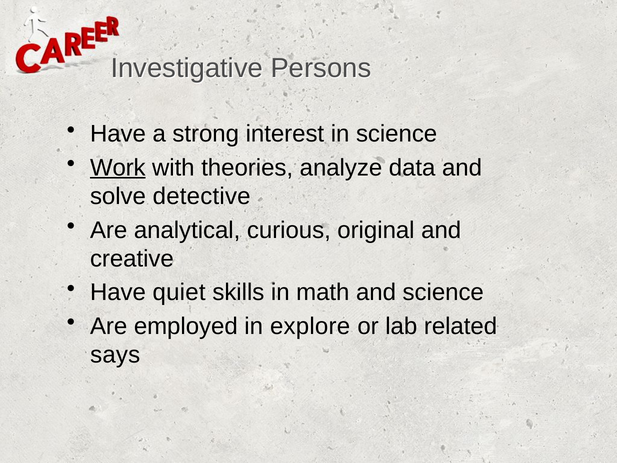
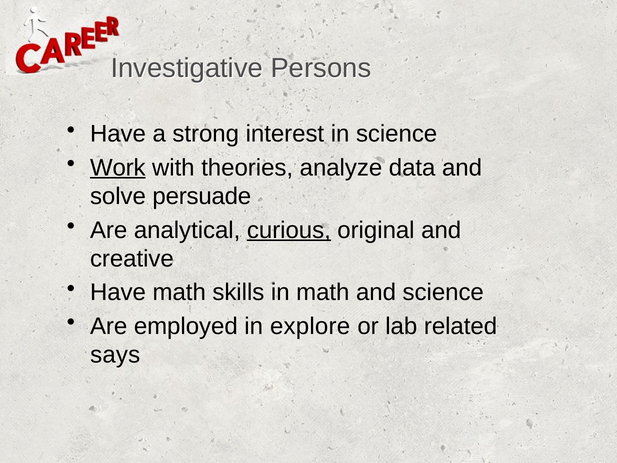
detective: detective -> persuade (202, 196)
curious underline: none -> present (289, 230)
Have quiet: quiet -> math (179, 292)
